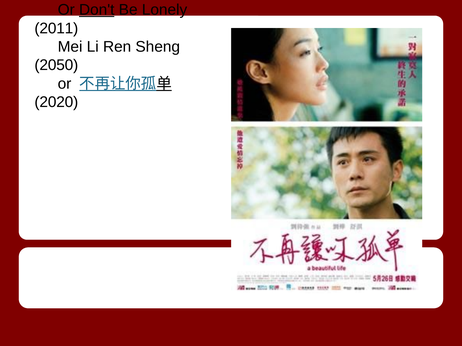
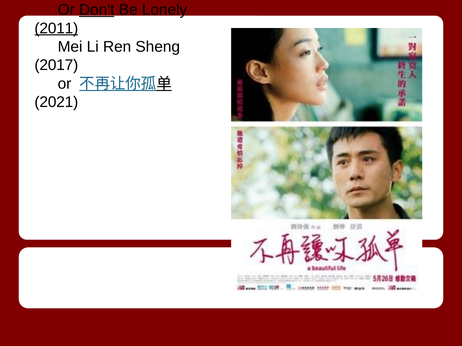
2011 underline: none -> present (56, 28)
2050: 2050 -> 2017 (56, 65)
2020: 2020 -> 2021 (56, 102)
